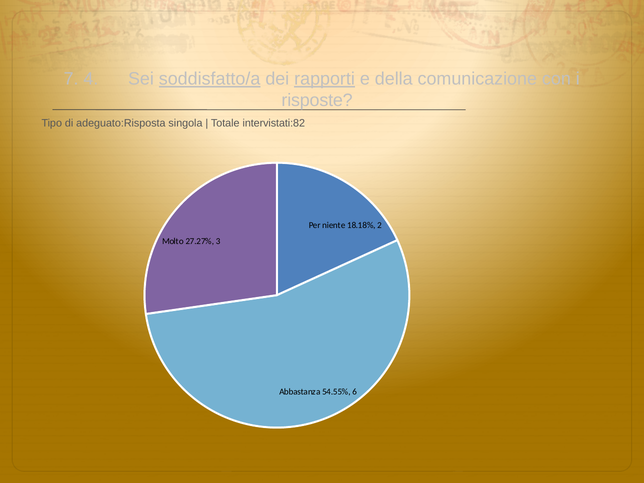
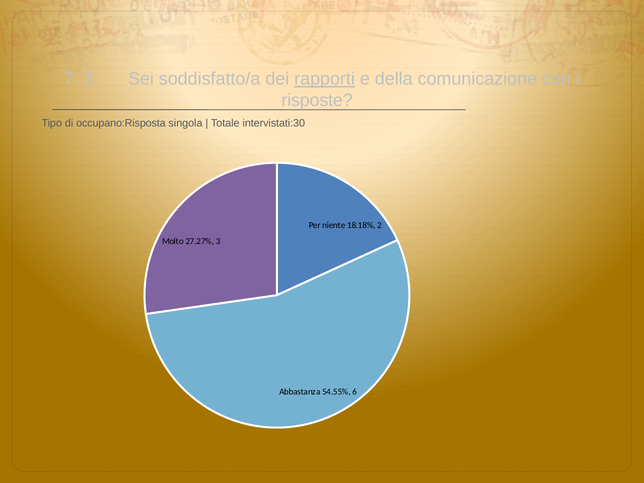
7 4: 4 -> 3 (91, 79)
soddisfatto/a underline: present -> none (210, 79)
adeguato:Risposta: adeguato:Risposta -> occupano:Risposta (121, 123)
intervistati:82: intervistati:82 -> intervistati:30 (274, 123)
